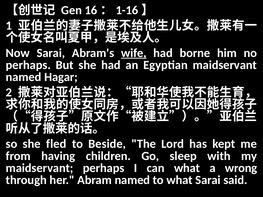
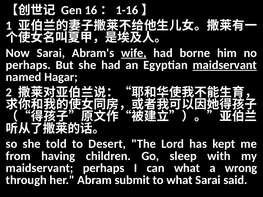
maidservant underline: none -> present (225, 65)
fled: fled -> told (56, 144)
Beside: Beside -> Desert (107, 144)
Abram named: named -> submit (132, 180)
